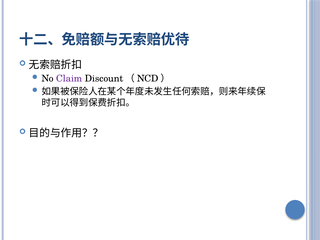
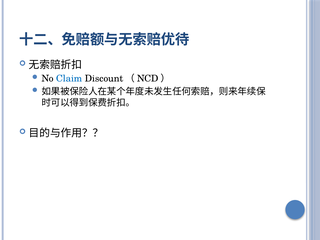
Claim colour: purple -> blue (69, 79)
